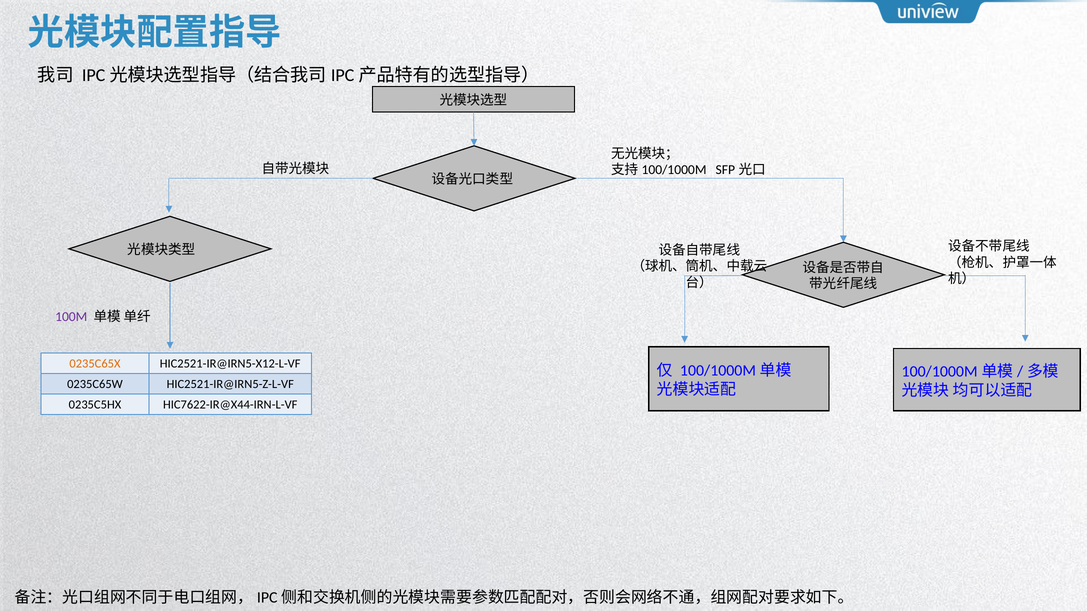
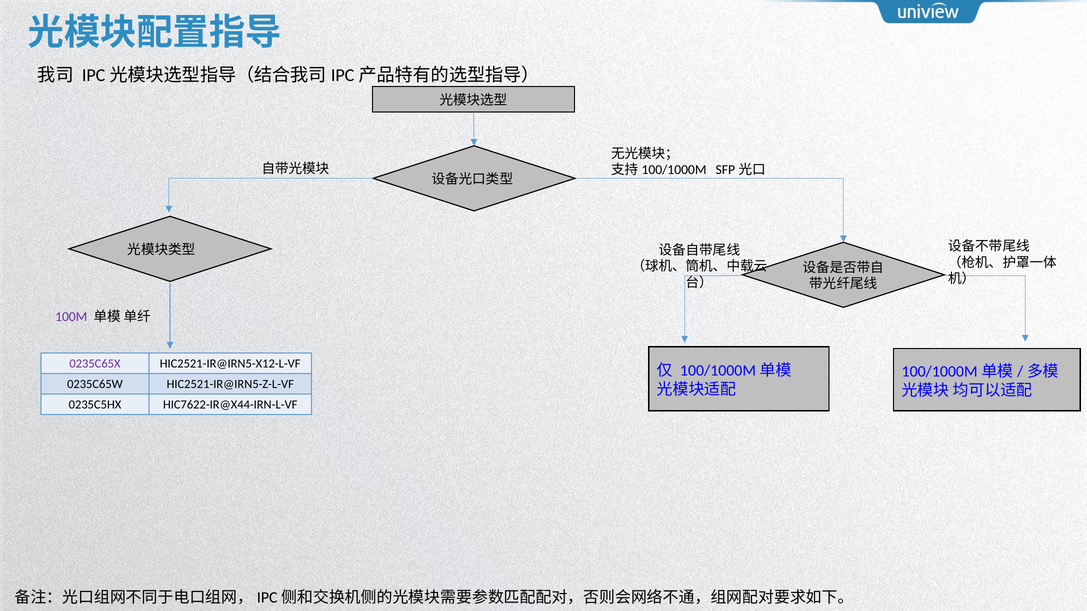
0235C65X colour: orange -> purple (95, 364)
